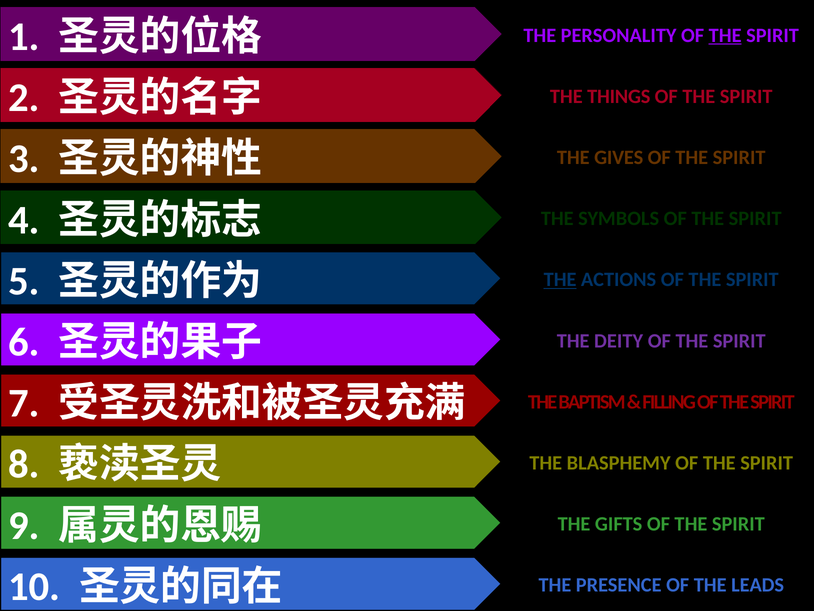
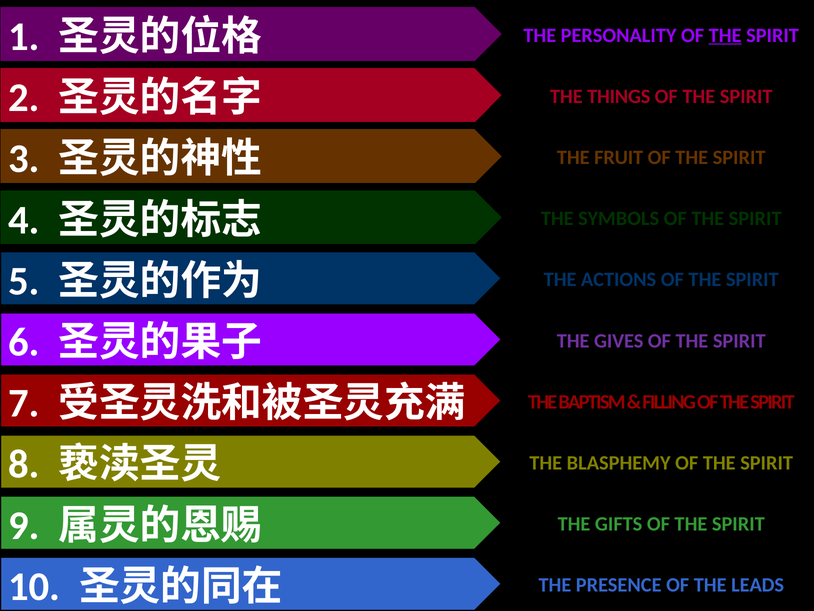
GIVES: GIVES -> FRUIT (619, 157)
THE underline: present -> none (560, 280)
DEITY: DEITY -> GIVES (619, 341)
